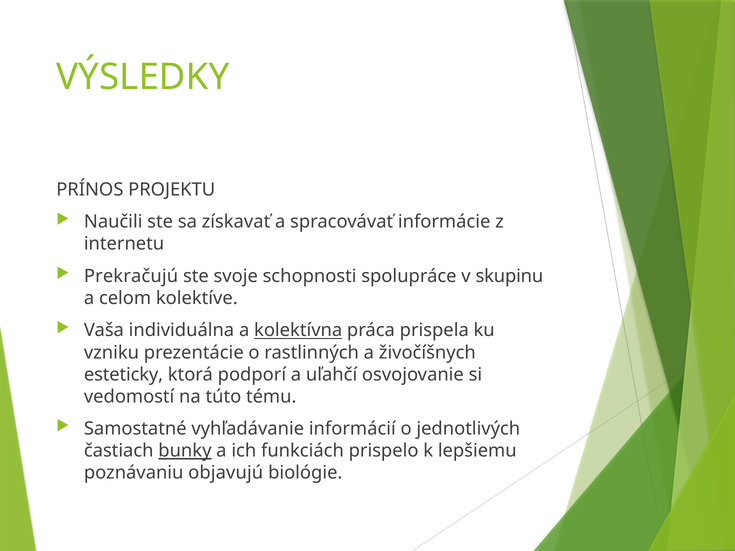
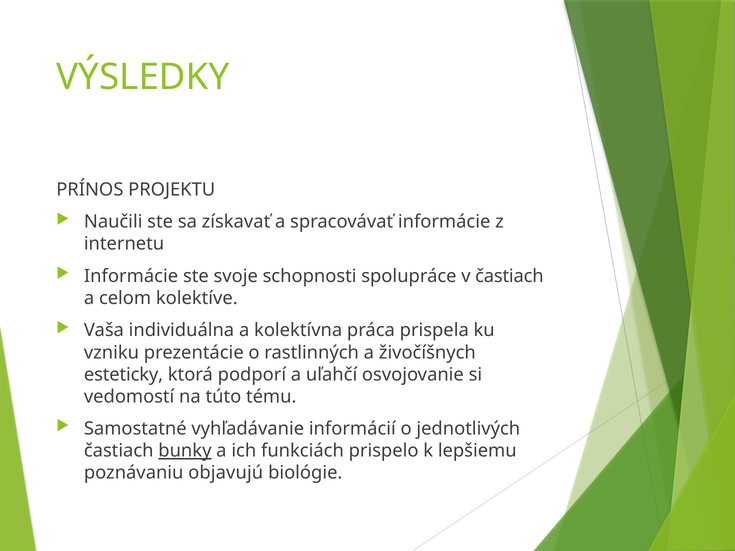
Prekračujú: Prekračujú -> Informácie (131, 276)
v skupinu: skupinu -> častiach (509, 276)
kolektívna underline: present -> none (298, 331)
